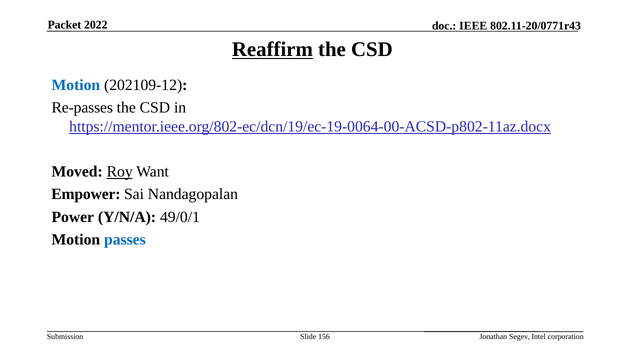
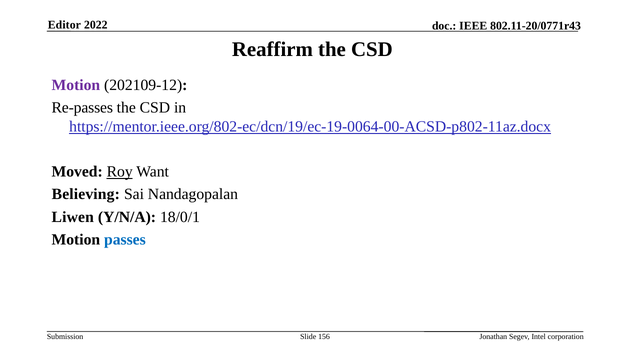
Packet: Packet -> Editor (64, 25)
Reaffirm underline: present -> none (272, 50)
Motion colour: blue -> purple (76, 85)
Empower: Empower -> Believing (86, 195)
Power: Power -> Liwen (73, 217)
49/0/1: 49/0/1 -> 18/0/1 (180, 217)
